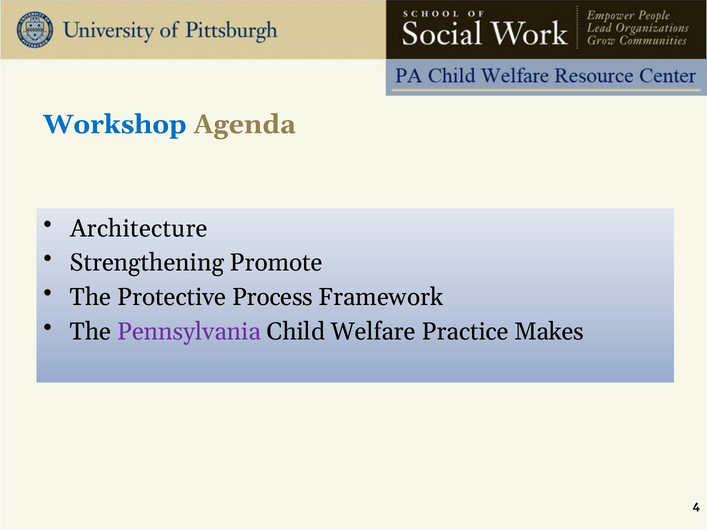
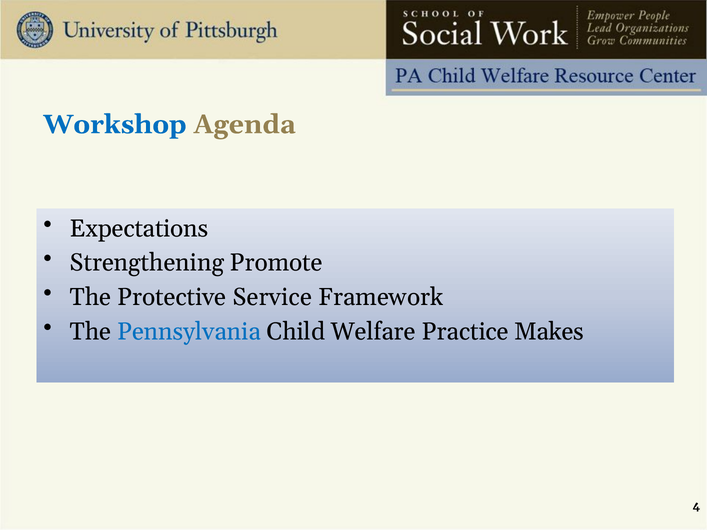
Architecture: Architecture -> Expectations (139, 229)
Process: Process -> Service (272, 297)
Pennsylvania colour: purple -> blue (189, 332)
